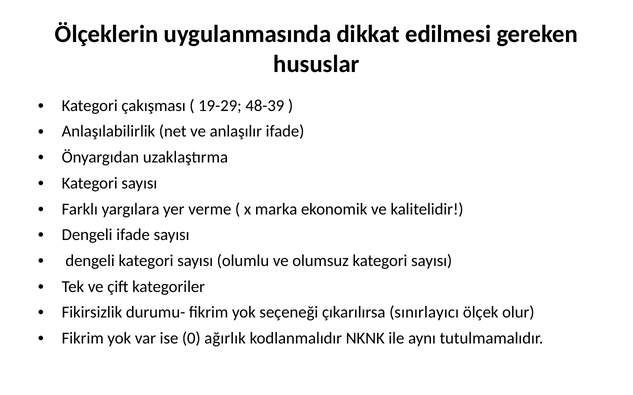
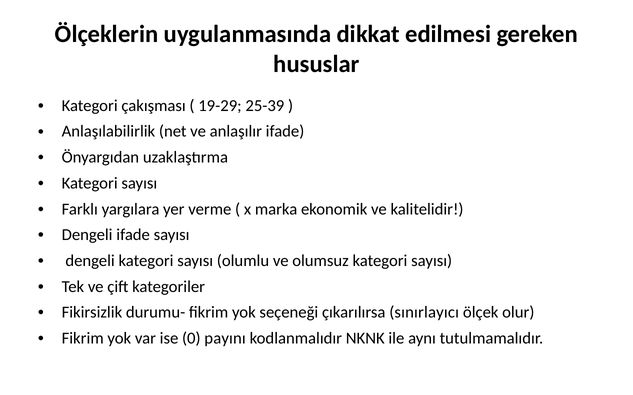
48-39: 48-39 -> 25-39 (265, 106)
ağırlık: ağırlık -> payını (225, 339)
